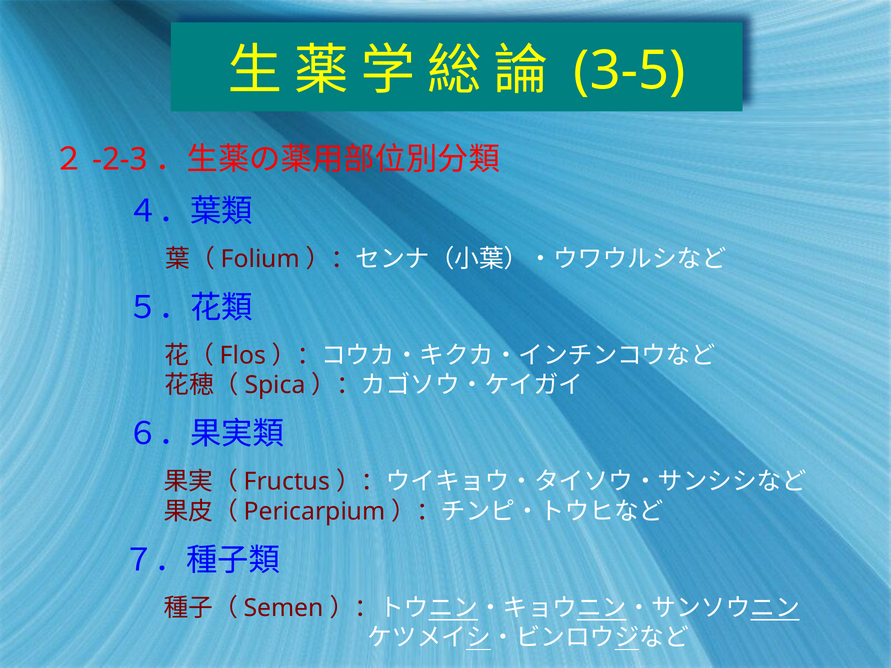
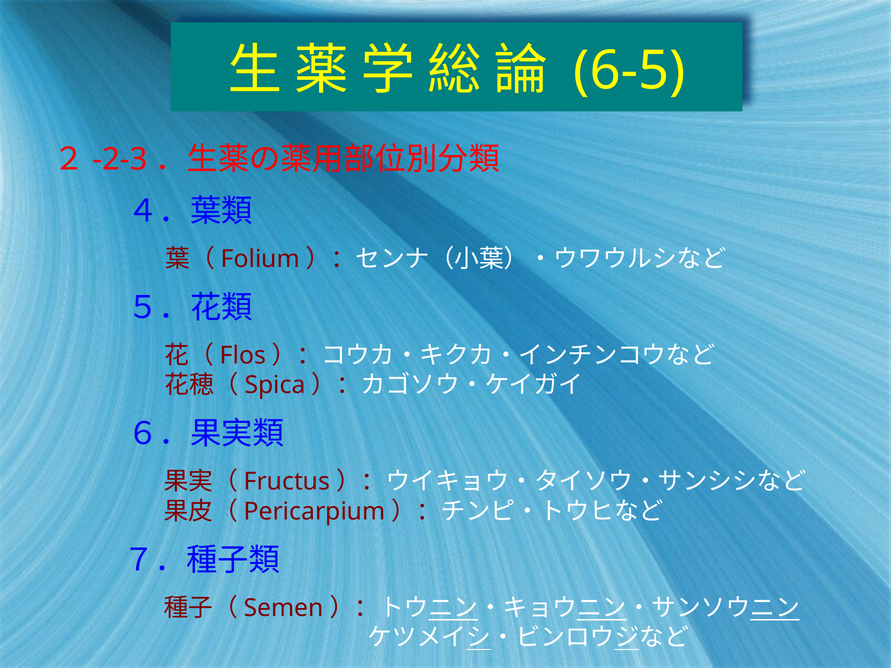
3-5: 3-5 -> 6-5 (630, 71)
